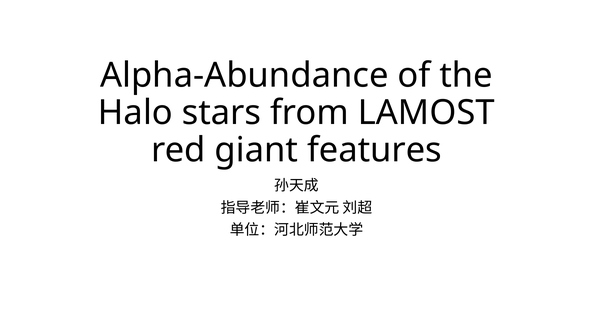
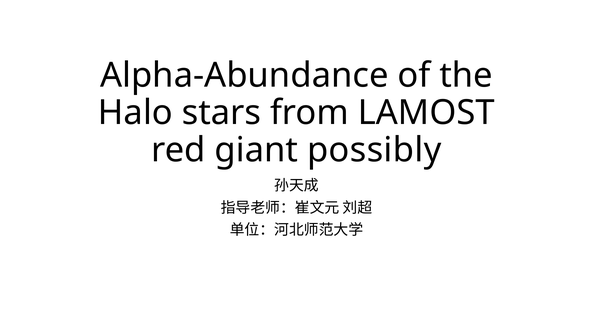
features: features -> possibly (374, 150)
